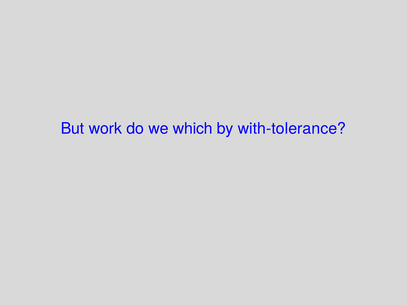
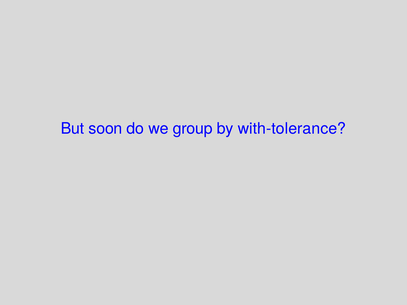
work: work -> soon (106, 129)
which: which -> group (193, 129)
